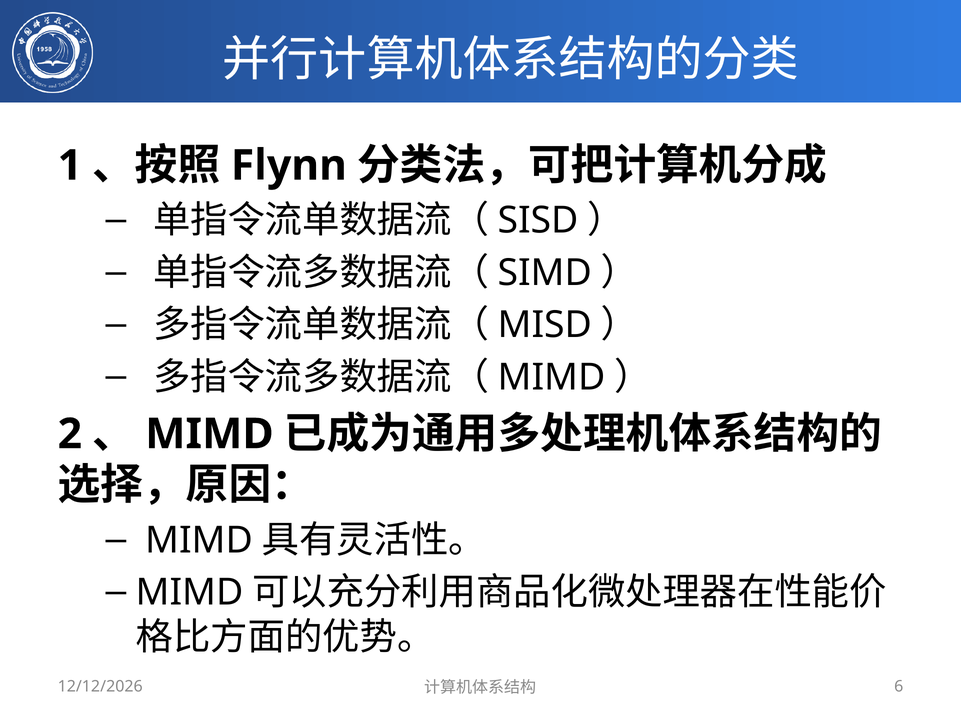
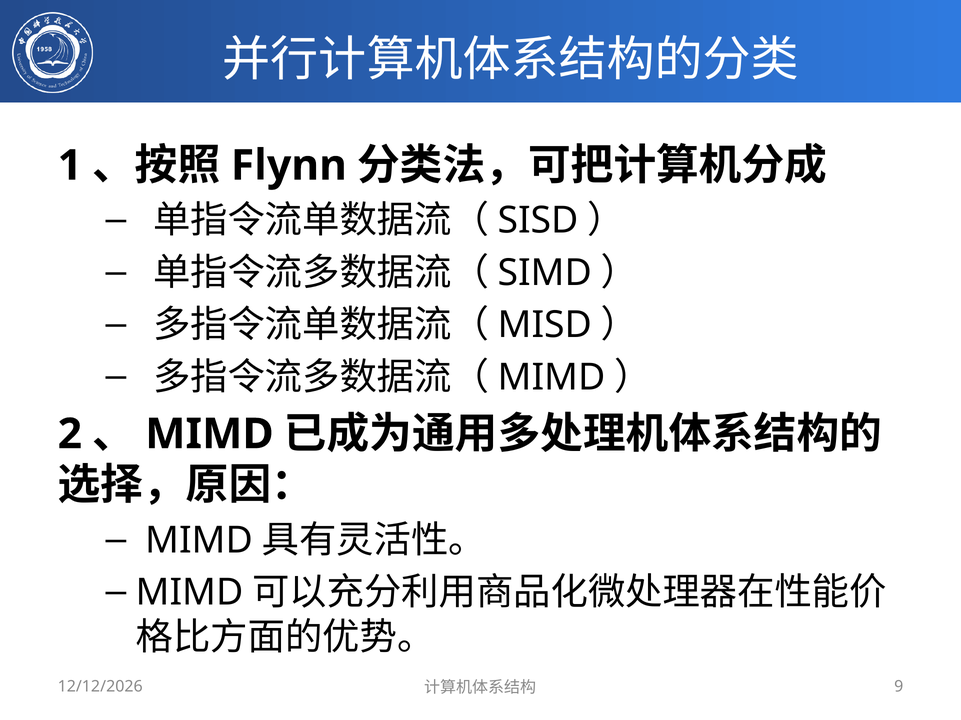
6: 6 -> 9 (899, 687)
